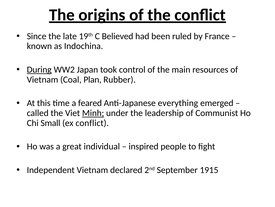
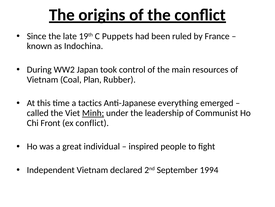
Believed: Believed -> Puppets (117, 36)
During underline: present -> none (39, 69)
feared: feared -> tactics (90, 103)
Small: Small -> Front (50, 123)
1915: 1915 -> 1994 (209, 169)
